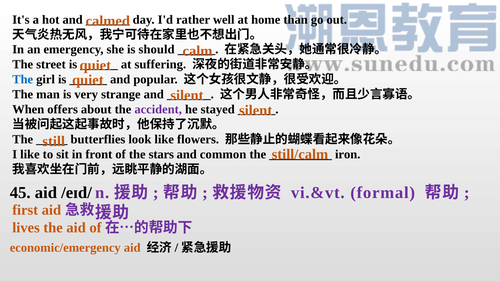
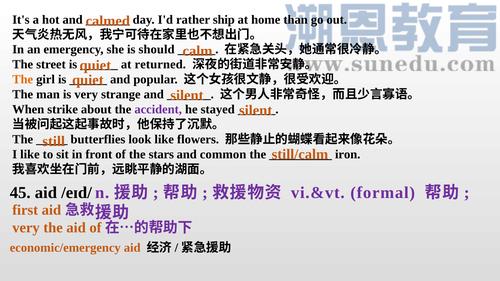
well: well -> ship (224, 20)
suffering: suffering -> returned (160, 65)
The colour: blue -> orange (23, 80)
offers: offers -> strike (63, 110)
lives: lives -> very (26, 228)
